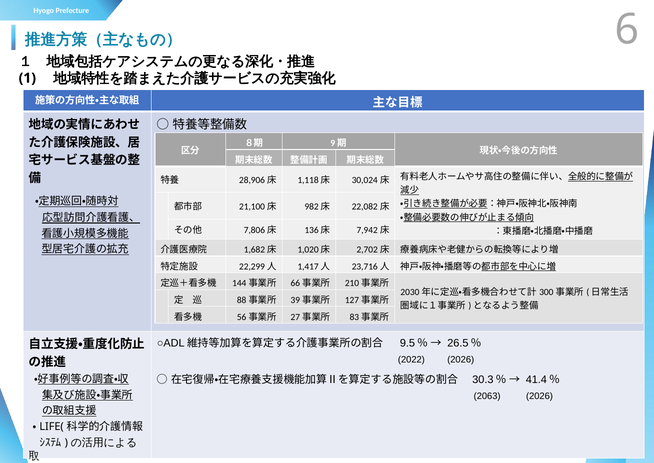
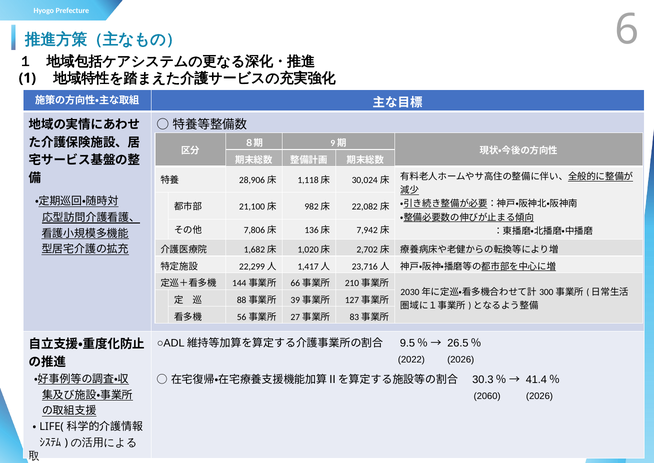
2063: 2063 -> 2060 (487, 396)
